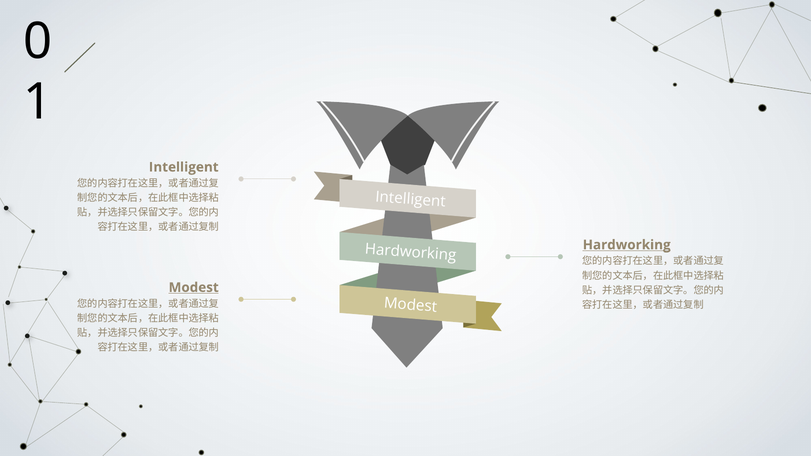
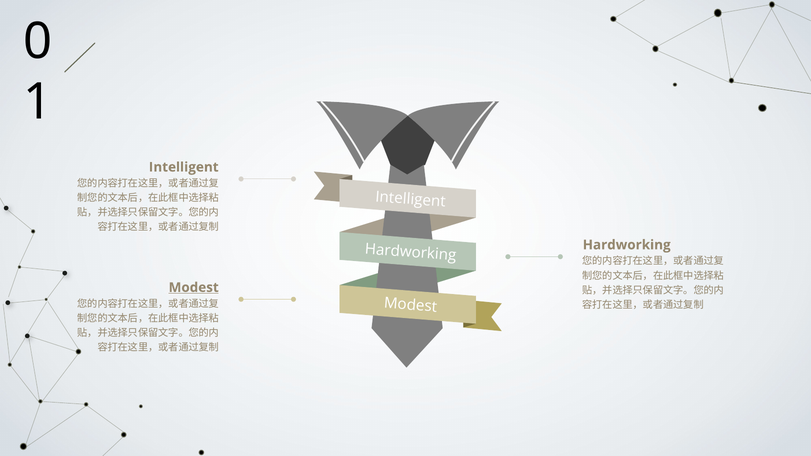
Hardworking underline: present -> none (627, 245)
